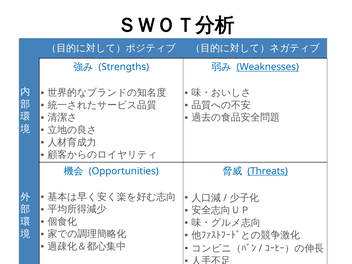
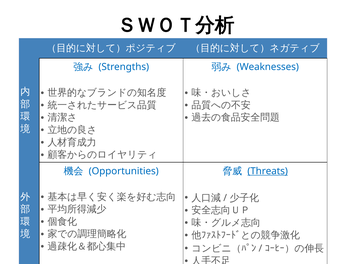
Weaknesses underline: present -> none (268, 67)
